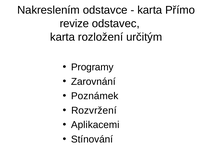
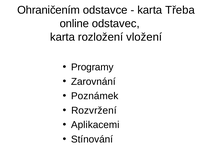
Nakreslením: Nakreslením -> Ohraničením (49, 10)
Přímo: Přímo -> Třeba (180, 10)
revize: revize -> online (74, 23)
určitým: určitým -> vložení (144, 37)
